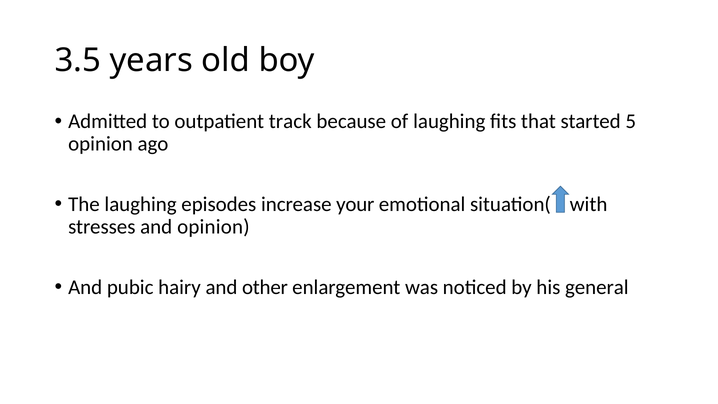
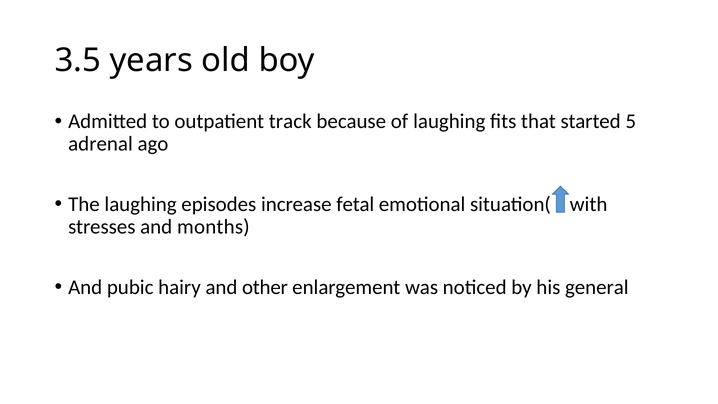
opinion: opinion -> adrenal (101, 144)
your: your -> fetal (355, 204)
and opinion: opinion -> months (213, 227)
